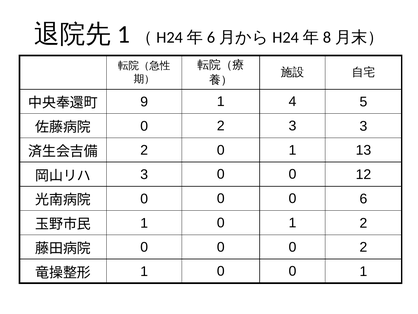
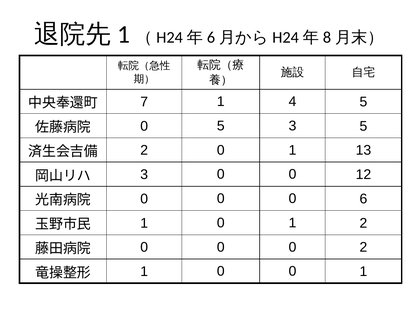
9: 9 -> 7 (144, 102)
2: 2 -> 5 (221, 126)
3 3: 3 -> 5 (363, 126)
